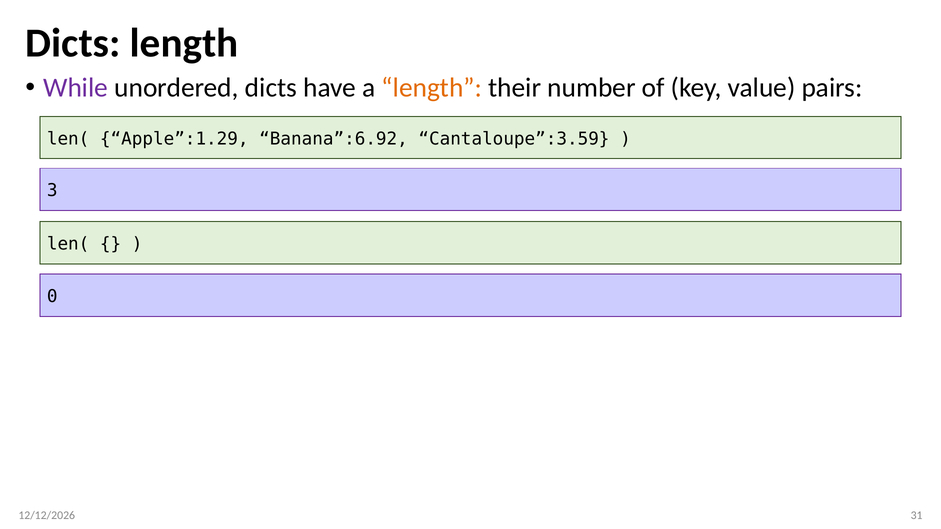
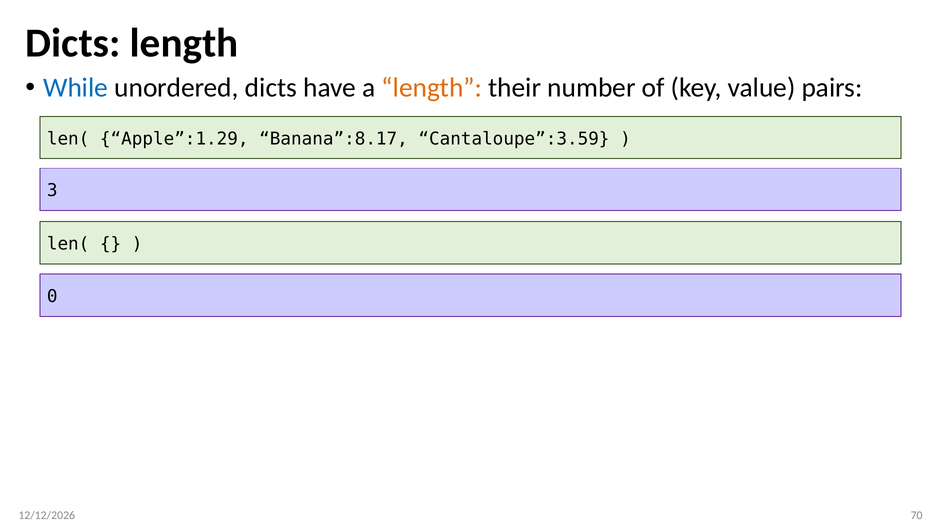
While colour: purple -> blue (76, 88)
Banana”:6.92: Banana”:6.92 -> Banana”:8.17 (334, 139)
31: 31 -> 70 (917, 516)
